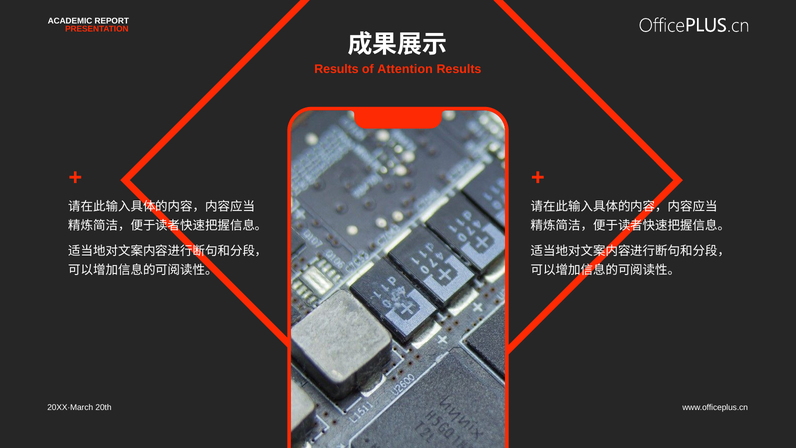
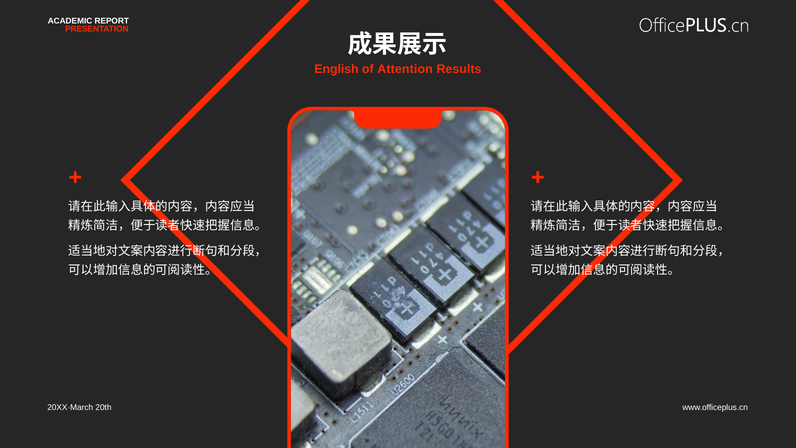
Results: Results -> English (337, 69)
